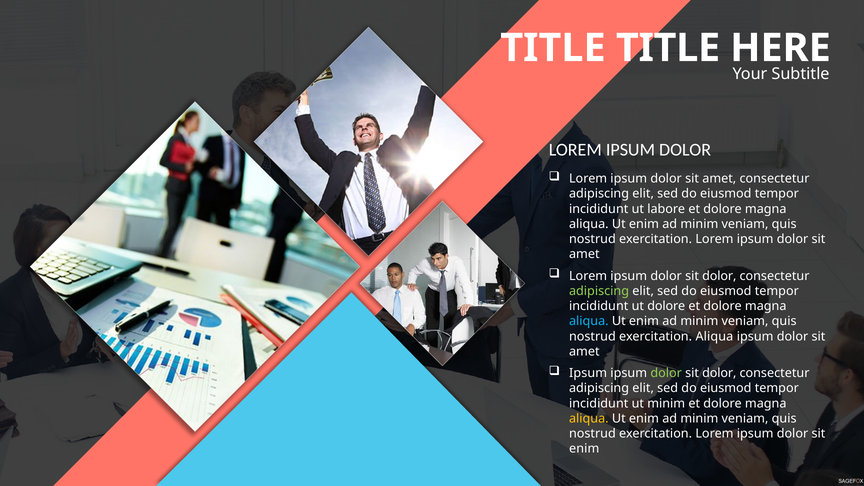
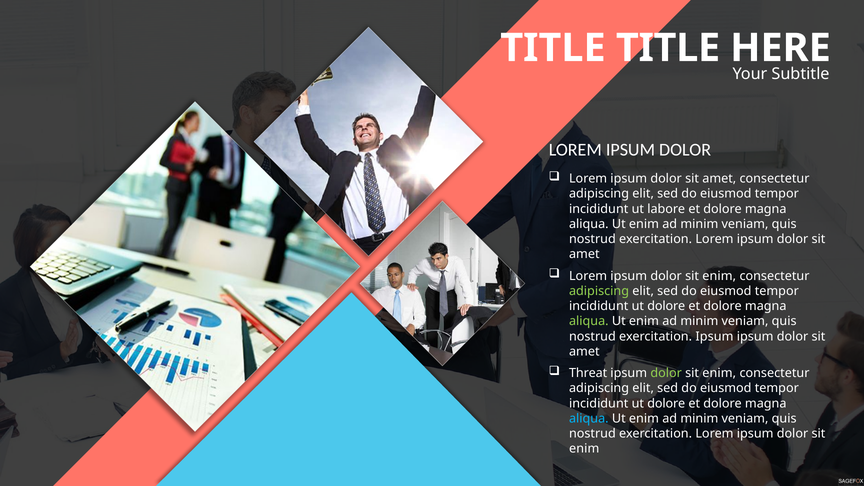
dolor: dolor -> enim (719, 276)
aliqua colour: light blue -> light green (589, 321)
exercitation Aliqua: Aliqua -> Ipsum (714, 336)
Ipsum: Ipsum -> Threat (588, 373)
dolor: dolor -> enim (719, 373)
minim: minim -> dolore (666, 403)
aliqua colour: yellow -> light blue (589, 418)
